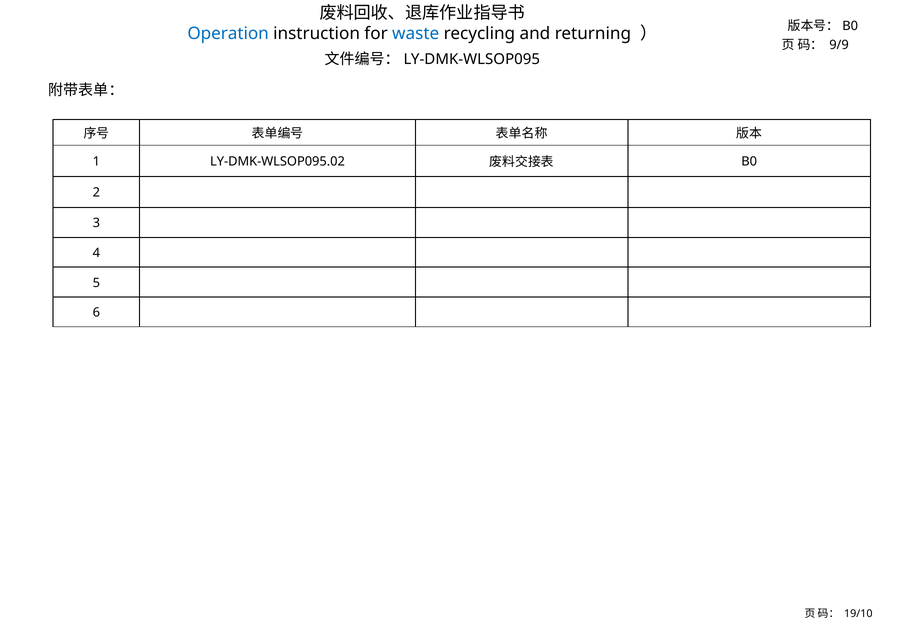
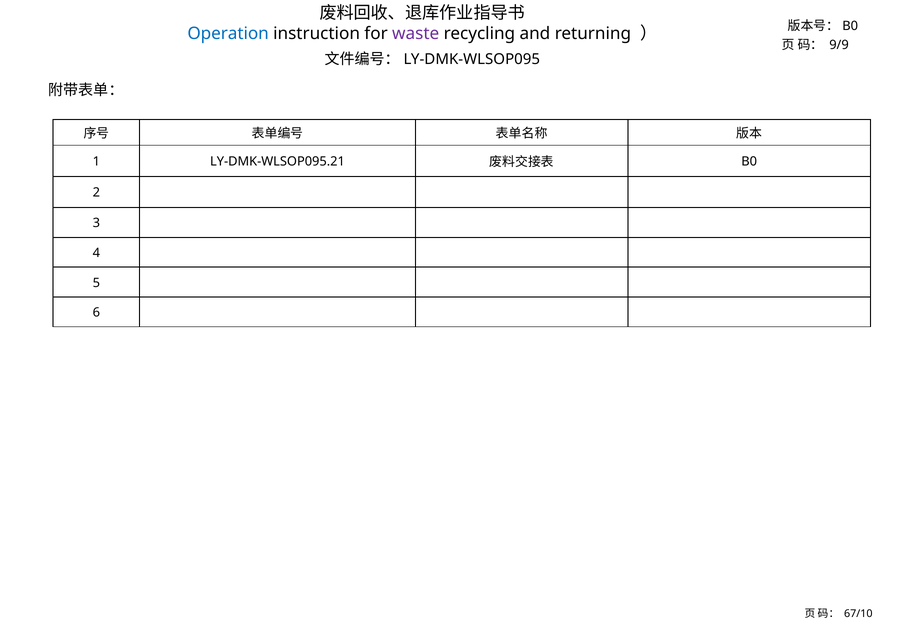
waste colour: blue -> purple (416, 34)
LY-DMK-WLSOP095.02: LY-DMK-WLSOP095.02 -> LY-DMK-WLSOP095.21 (278, 162)
19/10: 19/10 -> 67/10 (858, 614)
